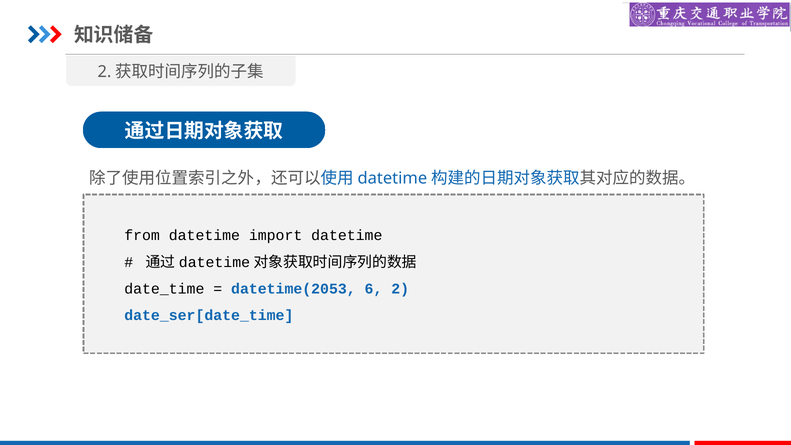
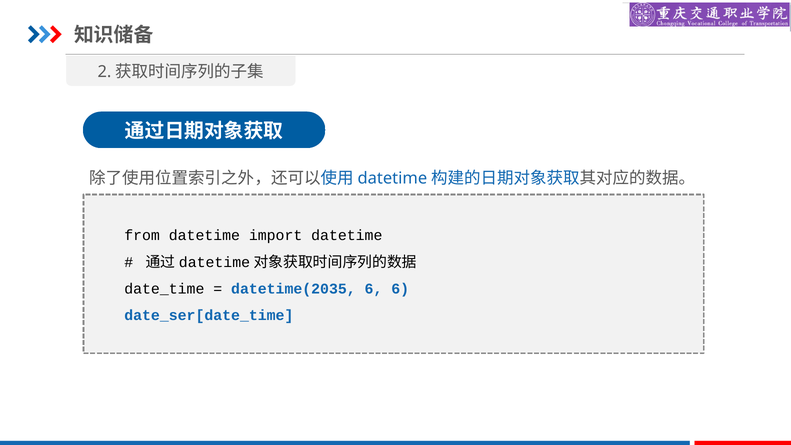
datetime(2053: datetime(2053 -> datetime(2035 (293, 289)
6 2: 2 -> 6 (400, 289)
